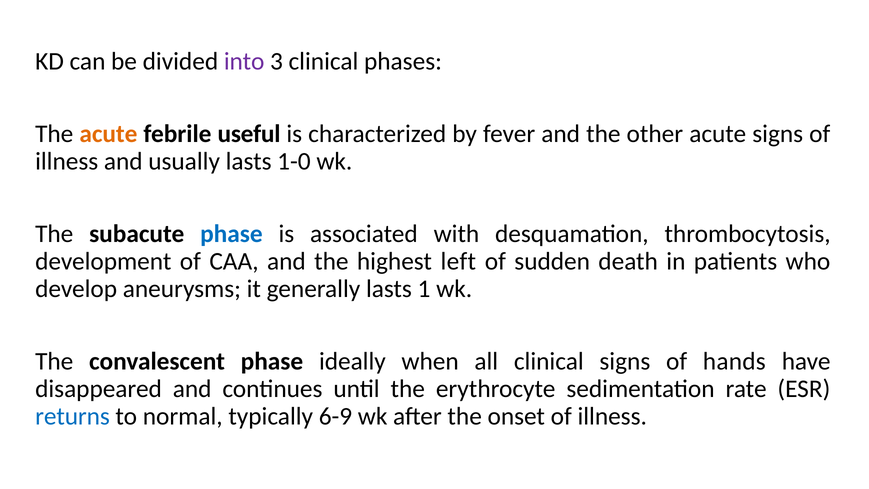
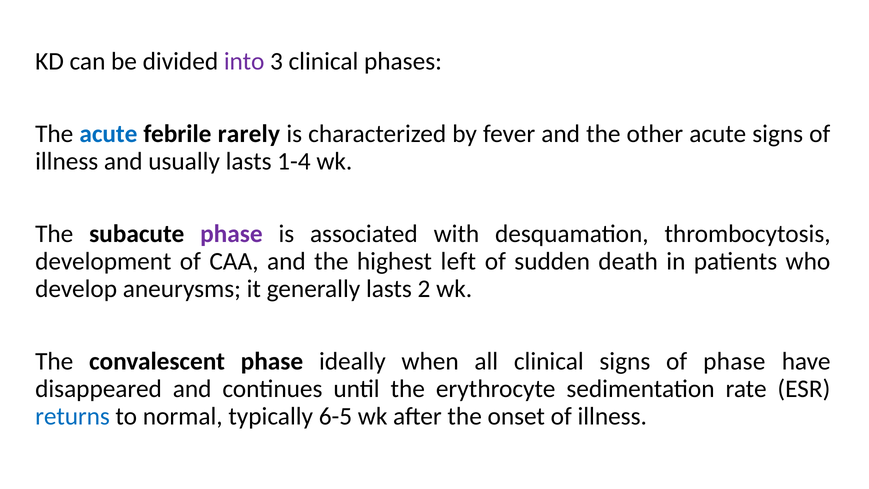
acute colour: orange -> blue (108, 134)
useful: useful -> rarely (249, 134)
1-0: 1-0 -> 1-4 (294, 161)
phase colour: blue -> purple (231, 234)
1: 1 -> 2 (424, 289)
of hands: hands -> phase (734, 361)
6-9: 6-9 -> 6-5 (335, 416)
